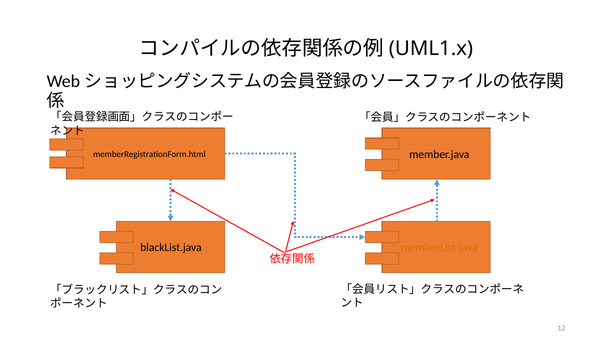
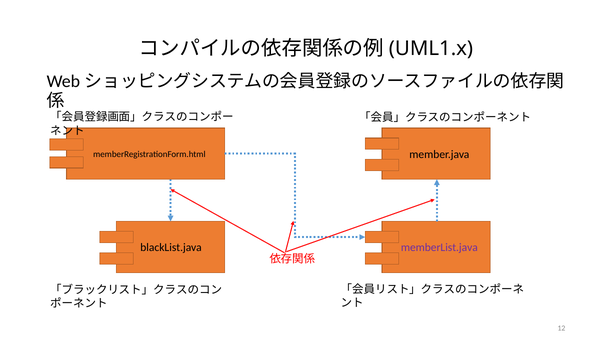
memberList.java colour: orange -> purple (439, 248)
